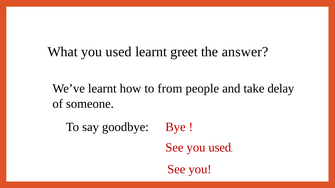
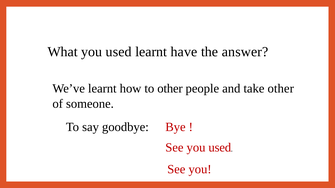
greet: greet -> have (184, 52)
to from: from -> other (170, 89)
take delay: delay -> other (281, 89)
